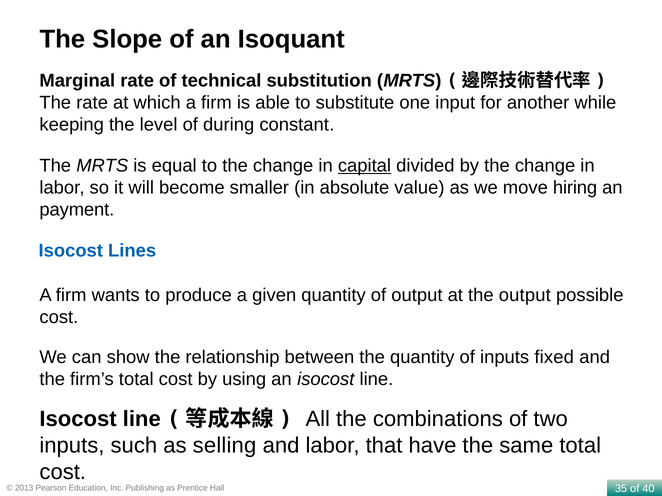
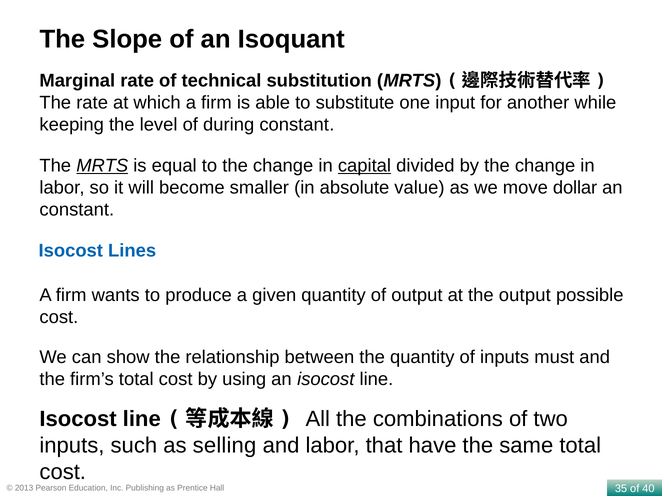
MRTS underline: none -> present (102, 166)
hiring: hiring -> dollar (575, 188)
payment: payment -> constant (77, 210)
fixed: fixed -> must (554, 357)
